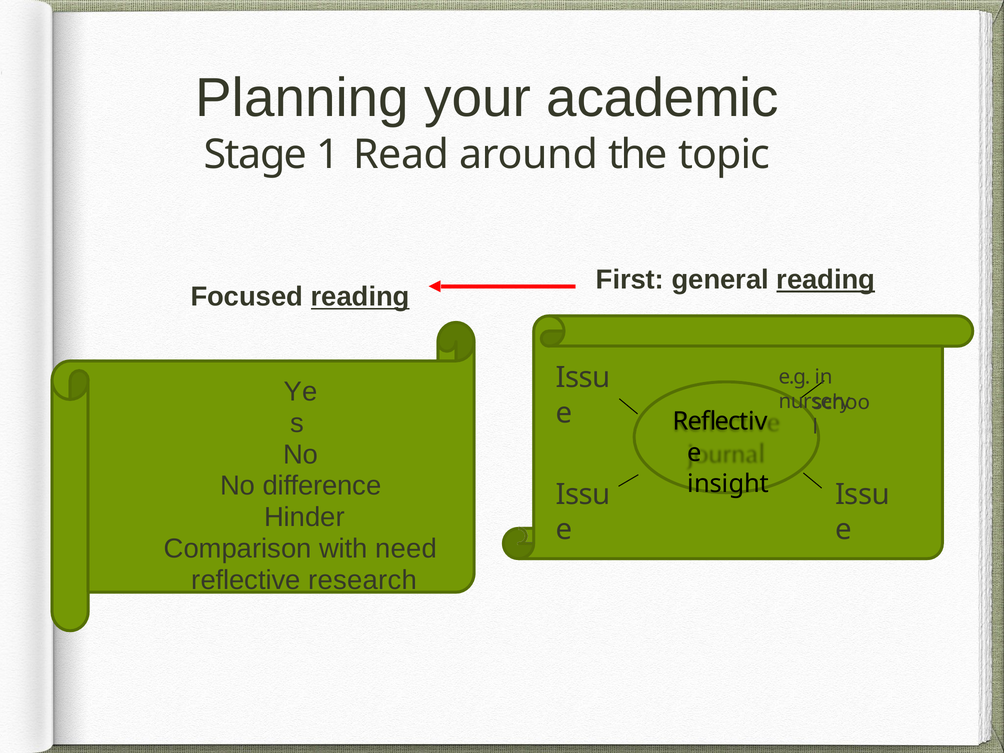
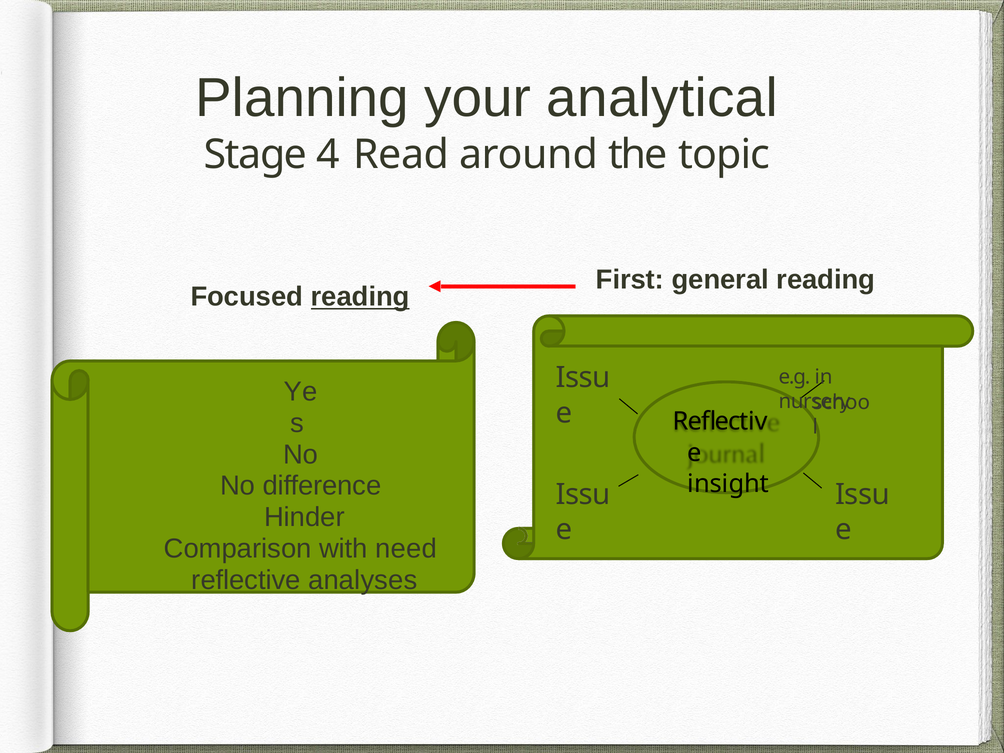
academic: academic -> analytical (662, 98)
1: 1 -> 4 (328, 154)
reading underline: present -> none (826, 280)
research: research -> analyses (363, 580)
